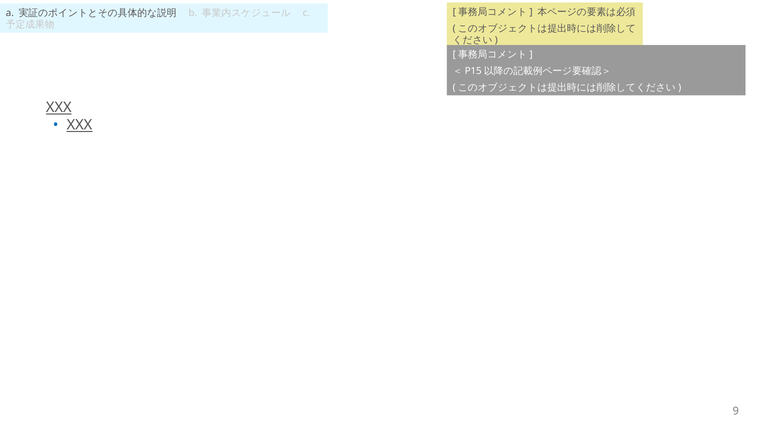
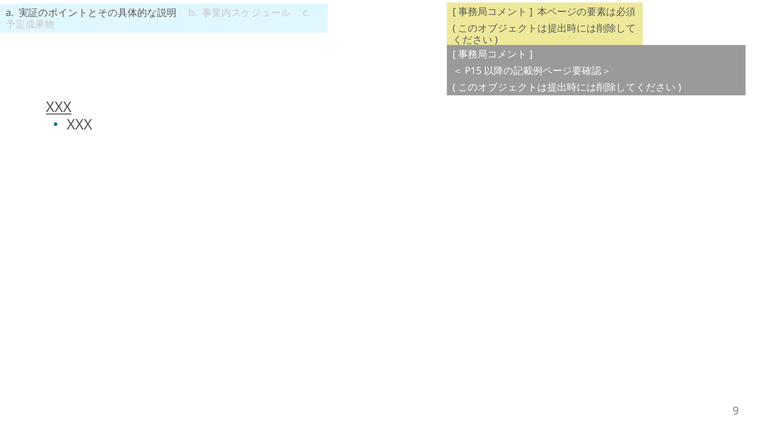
XXX underline: present -> none (79, 125)
